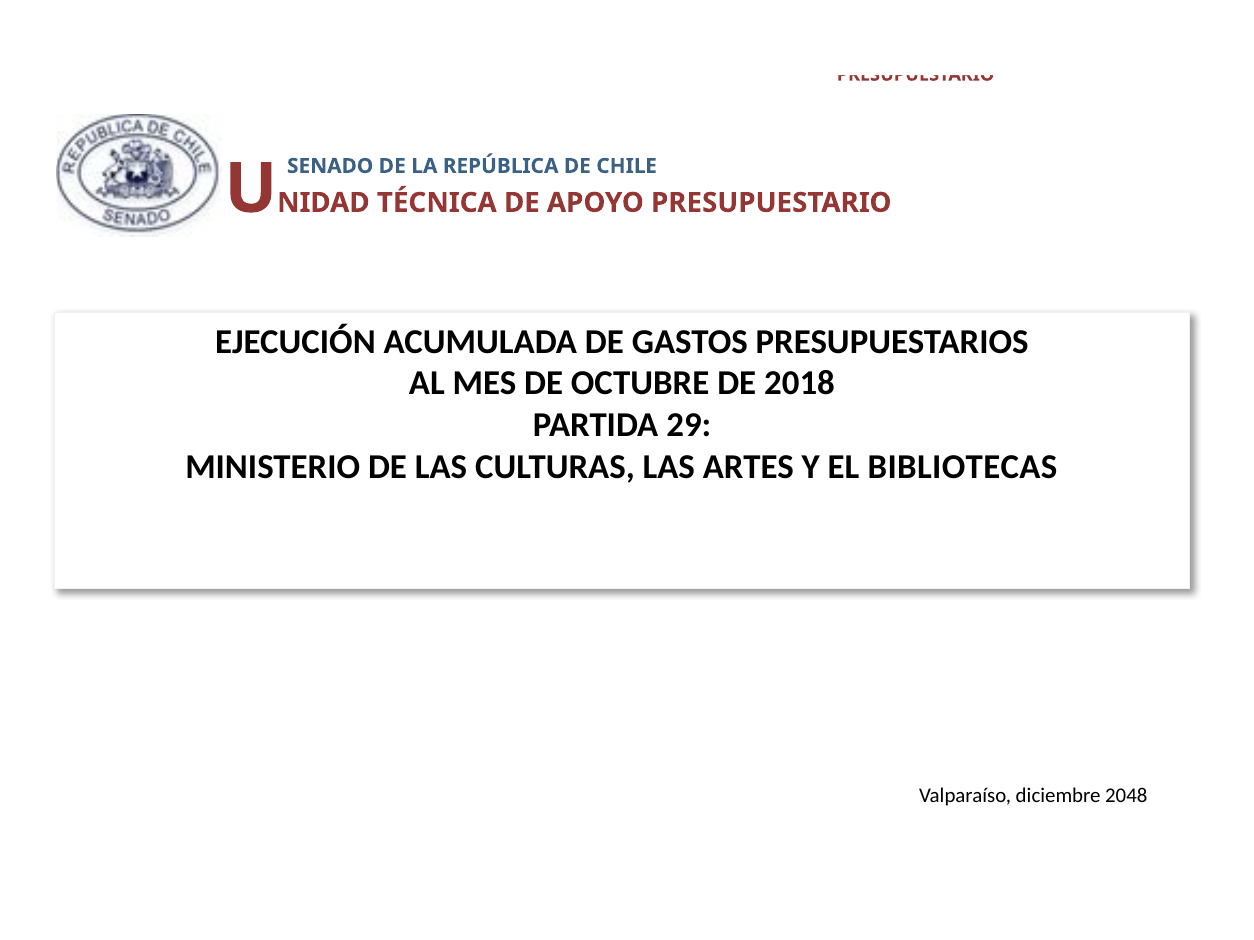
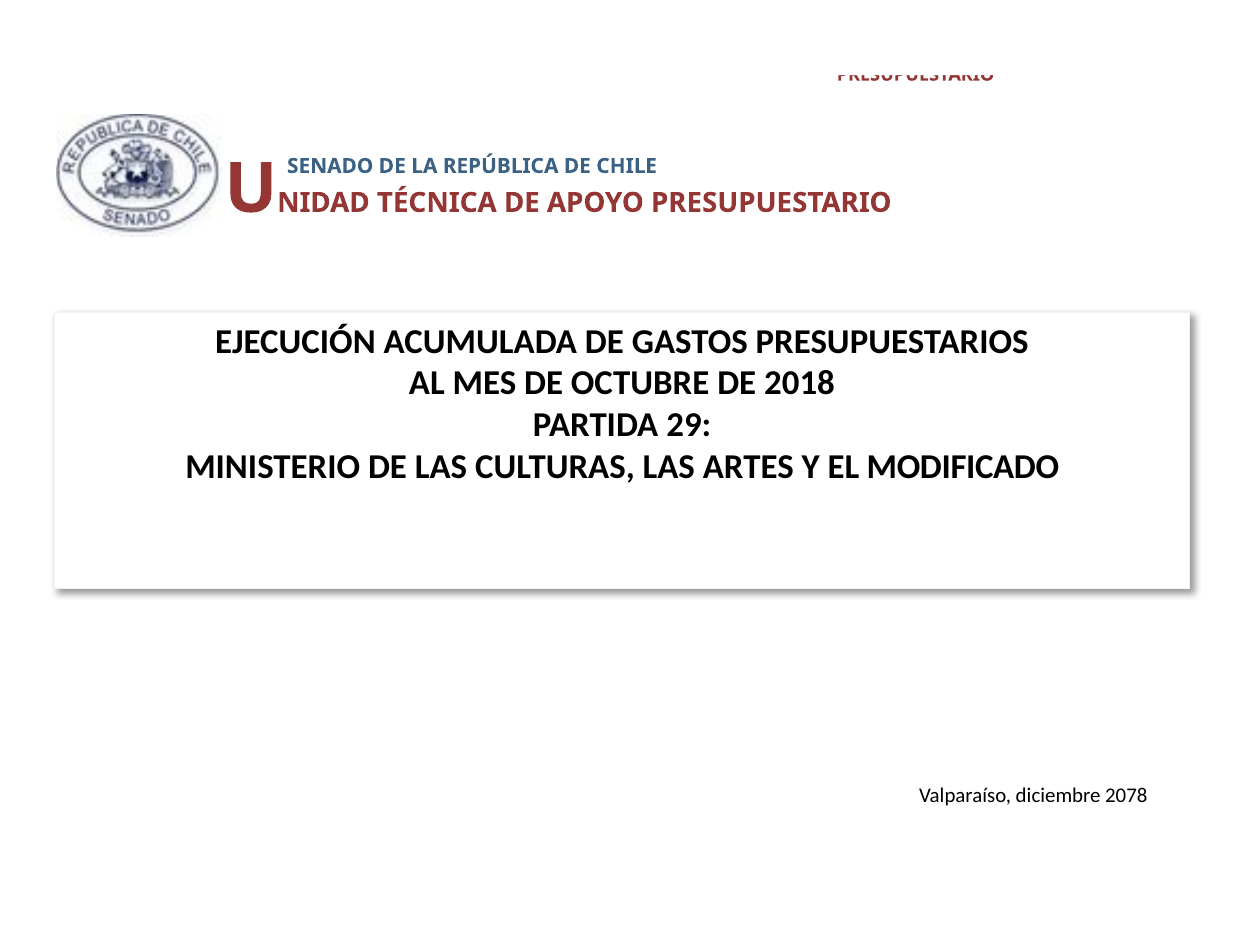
BIBLIOTECAS: BIBLIOTECAS -> MODIFICADO (963, 467)
2048: 2048 -> 2078 (1126, 797)
